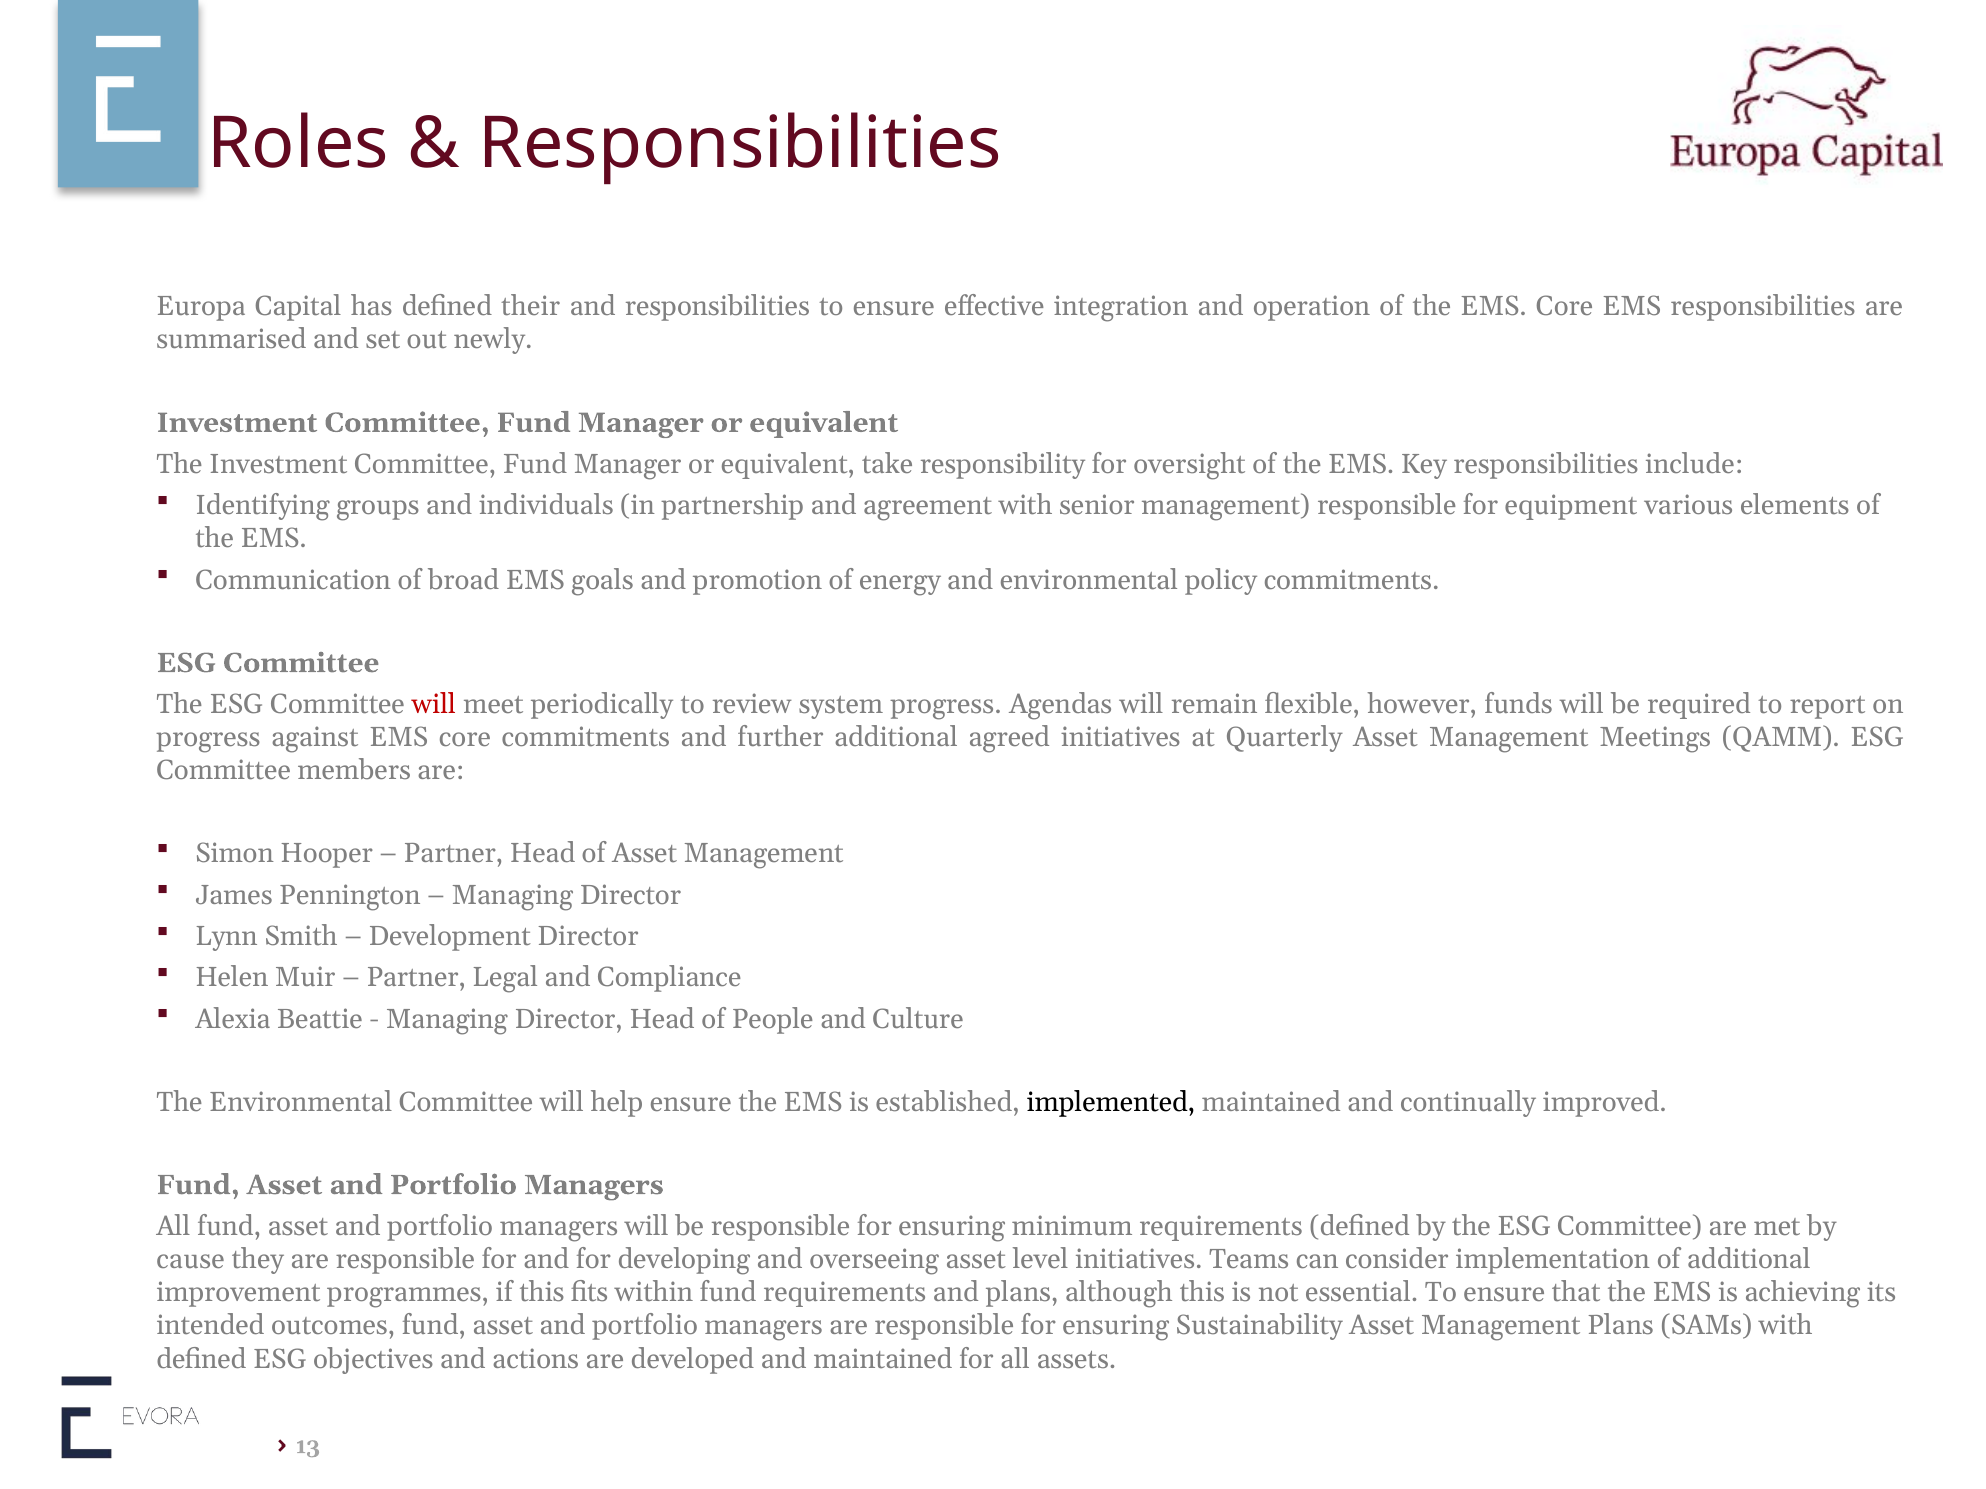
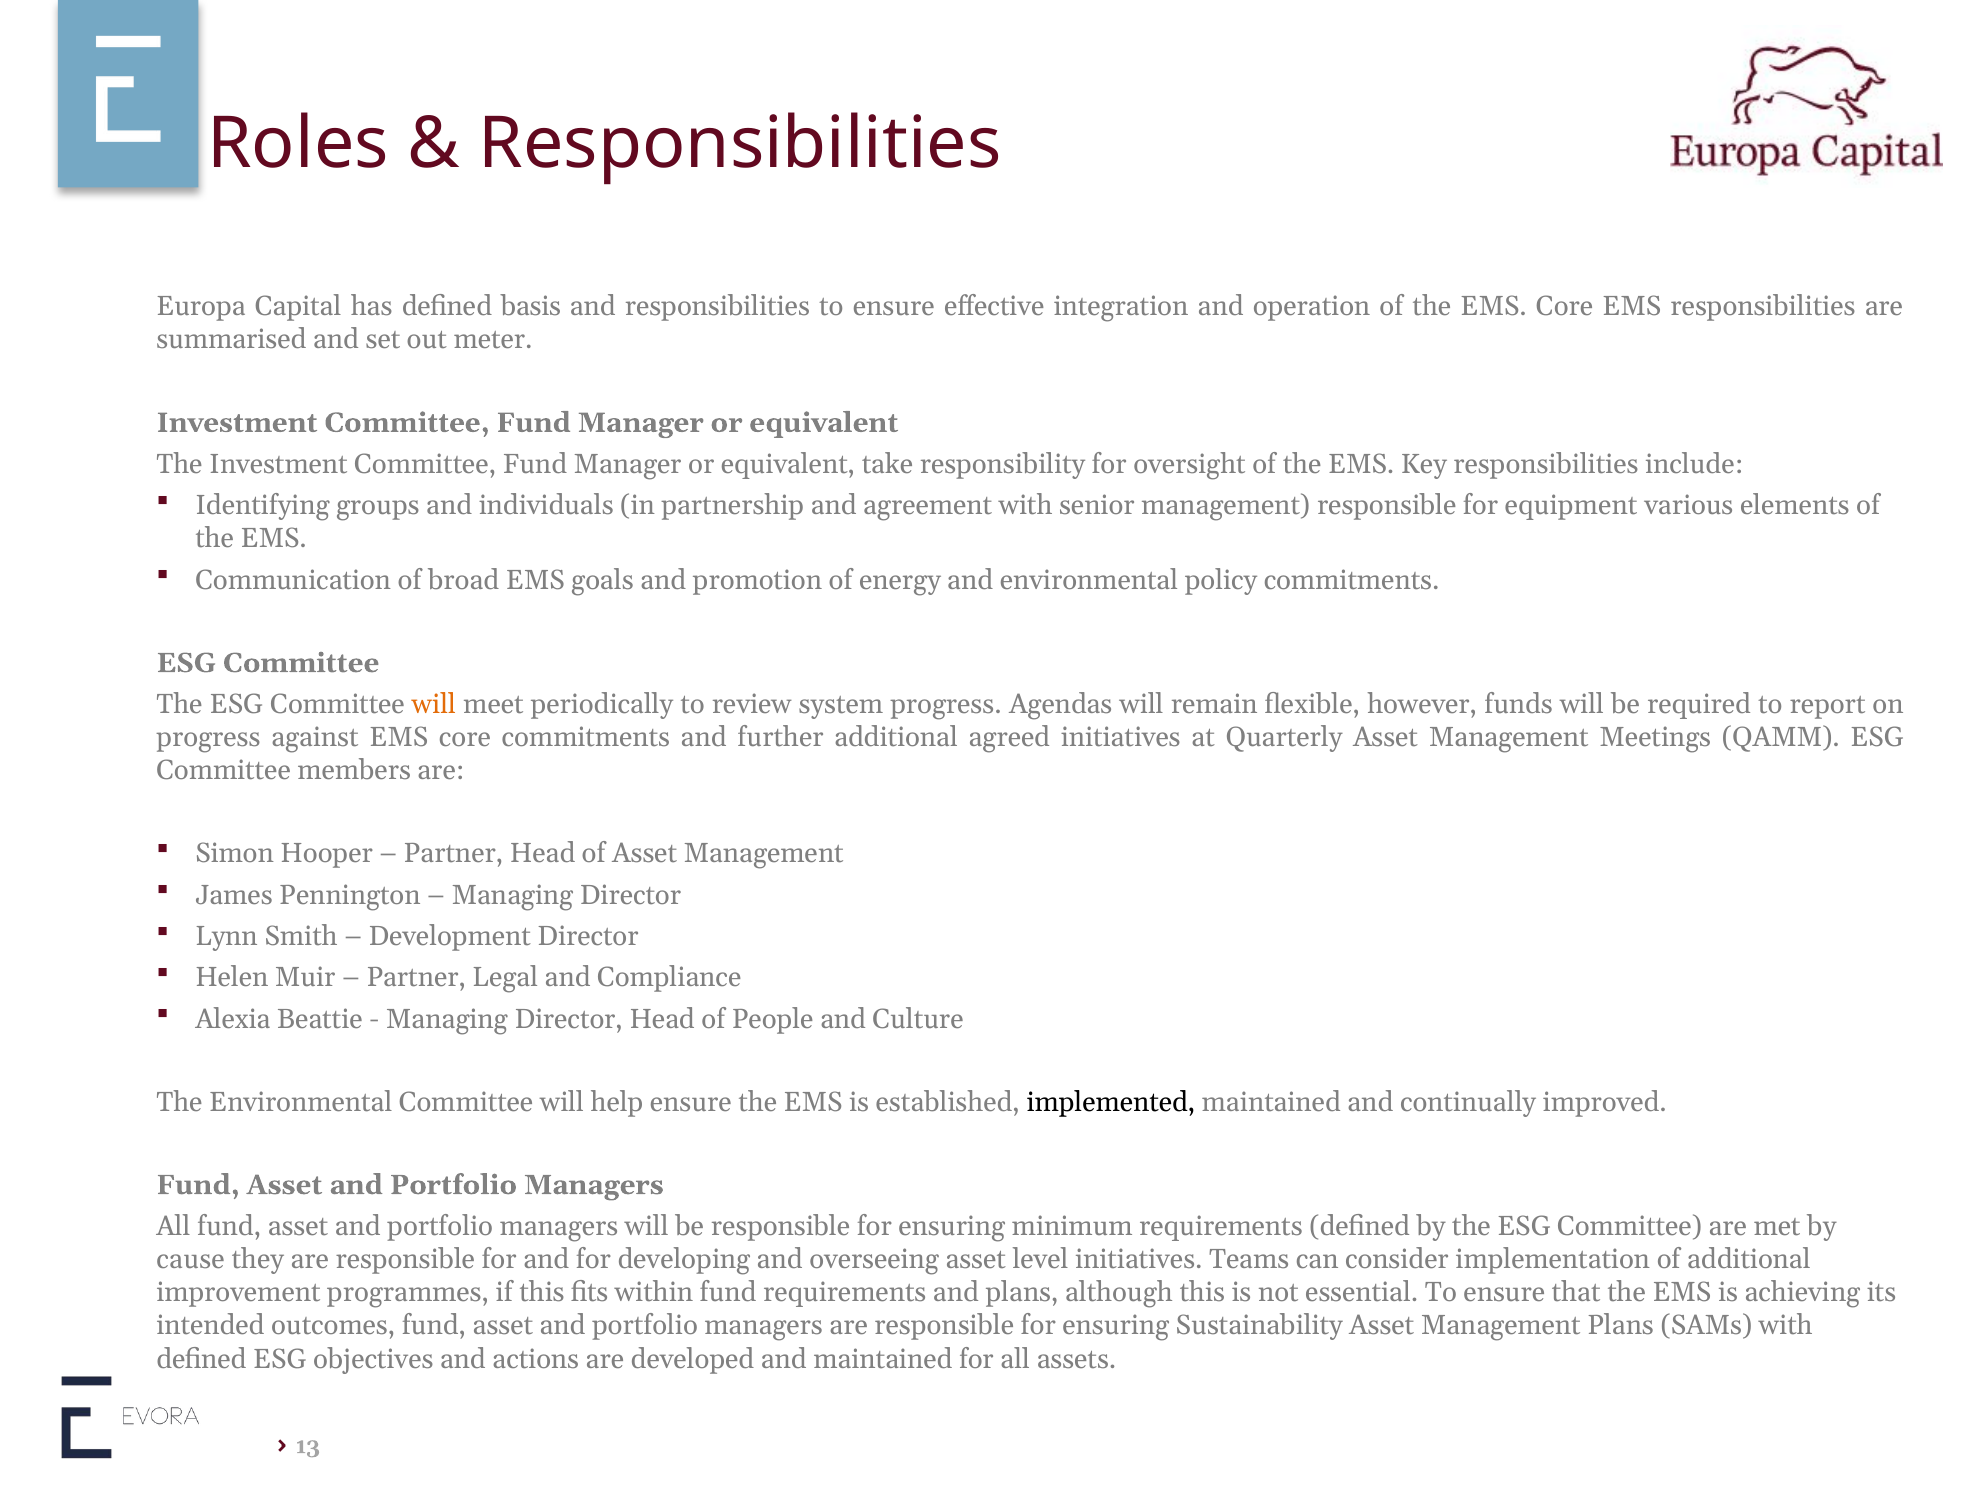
their: their -> basis (531, 307)
newly: newly -> meter (493, 340)
will colour: red -> orange (434, 705)
